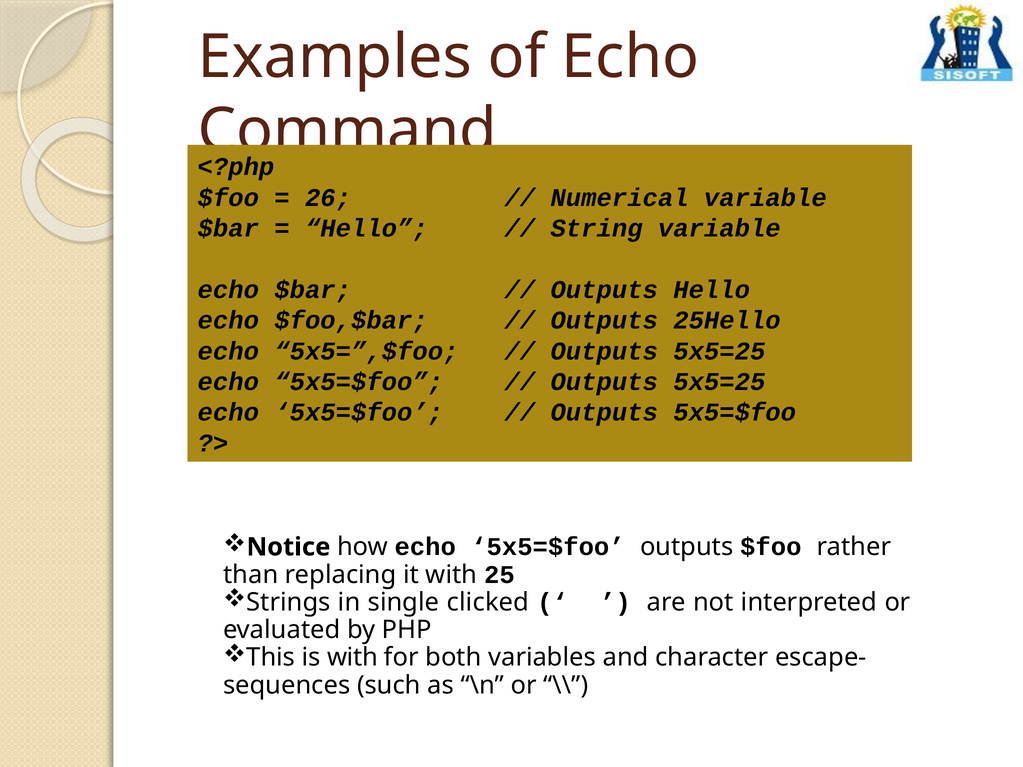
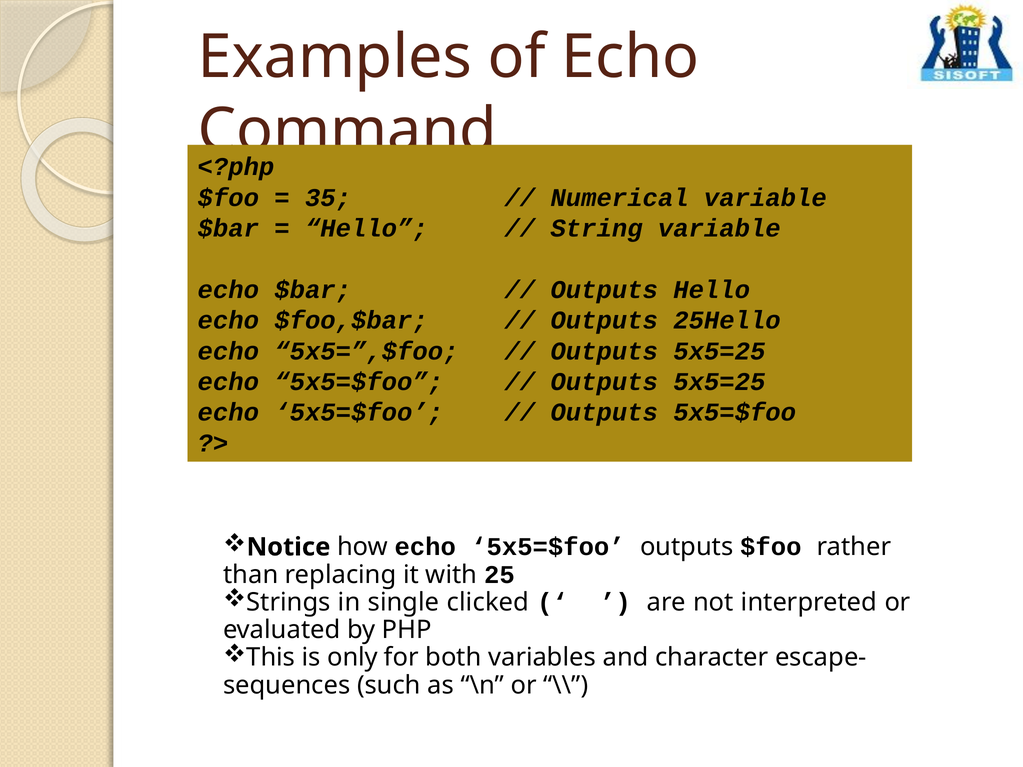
26: 26 -> 35 (328, 198)
is with: with -> only (352, 658)
